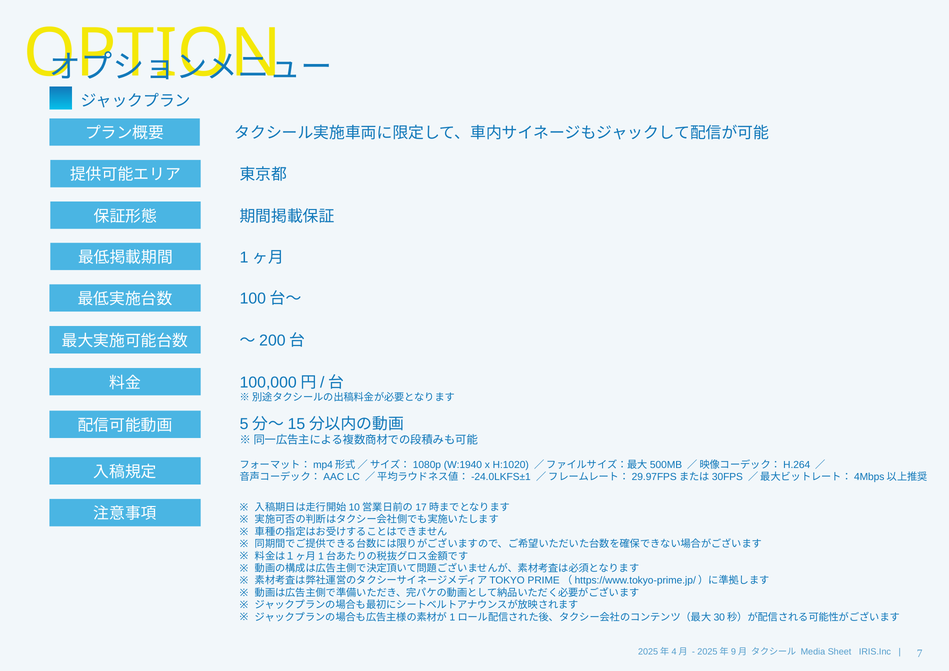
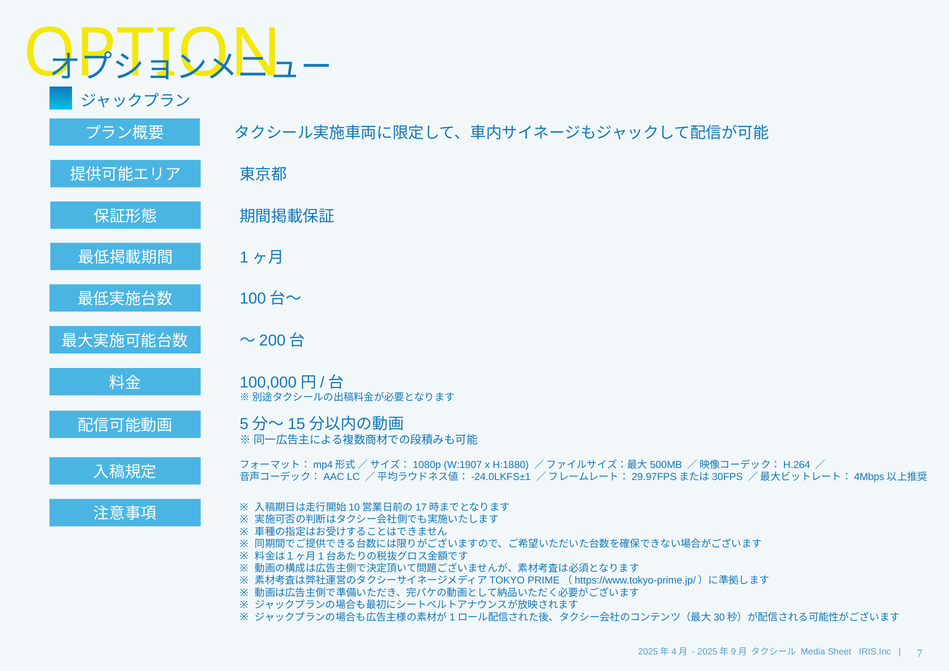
W:1940: W:1940 -> W:1907 (463, 465)
H:1020: H:1020 -> H:1880 (511, 465)
